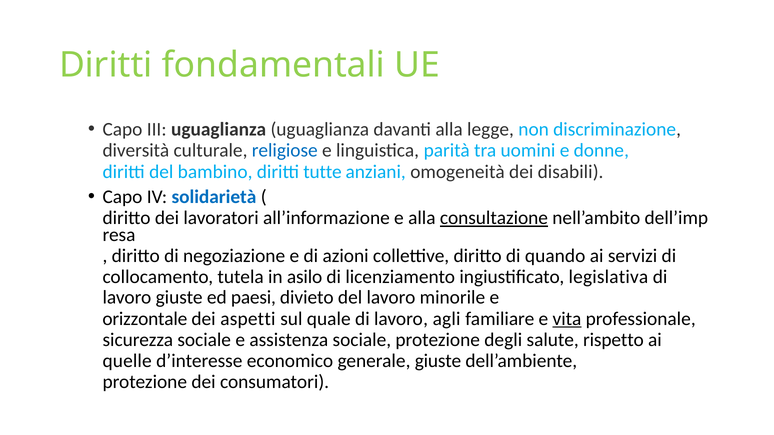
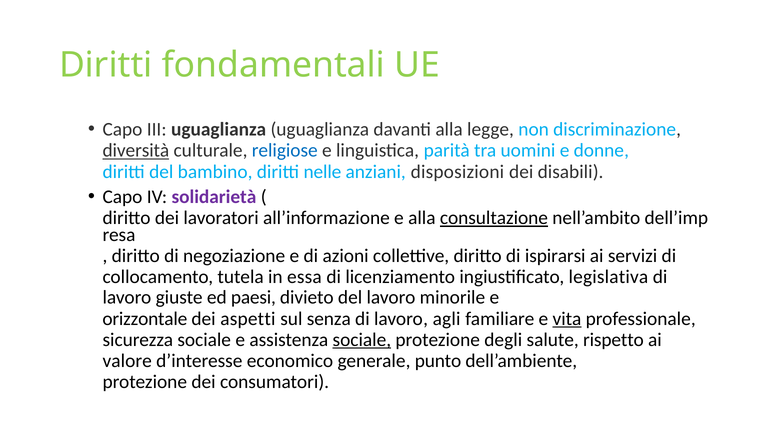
diversità underline: none -> present (136, 151)
tutte: tutte -> nelle (322, 172)
omogeneità: omogeneità -> disposizioni (457, 172)
solidarietà colour: blue -> purple (214, 197)
quando: quando -> ispirarsi (555, 256)
asilo: asilo -> essa (304, 277)
quale: quale -> senza (329, 319)
sociale underline: none -> present (362, 340)
quelle: quelle -> valore (127, 361)
generale giuste: giuste -> punto (438, 361)
